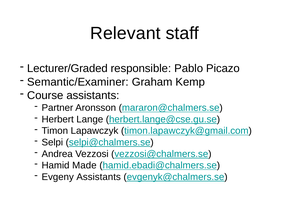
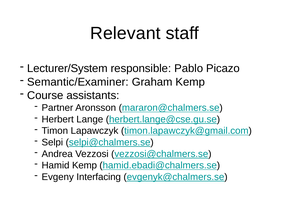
Lecturer/Graded: Lecturer/Graded -> Lecturer/System (67, 69)
Hamid Made: Made -> Kemp (84, 166)
Evgeny Assistants: Assistants -> Interfacing (99, 178)
